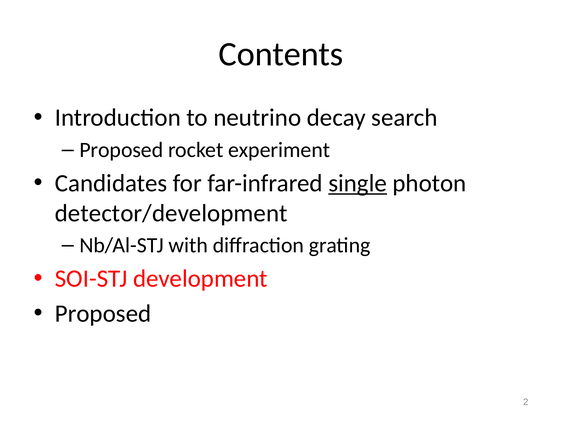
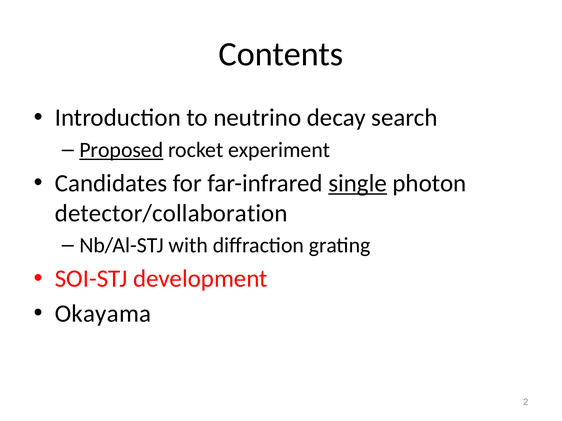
Proposed underline: none -> present (121, 150)
detector/development: detector/development -> detector/collaboration (171, 213)
Proposed: Proposed -> Okayama (103, 314)
